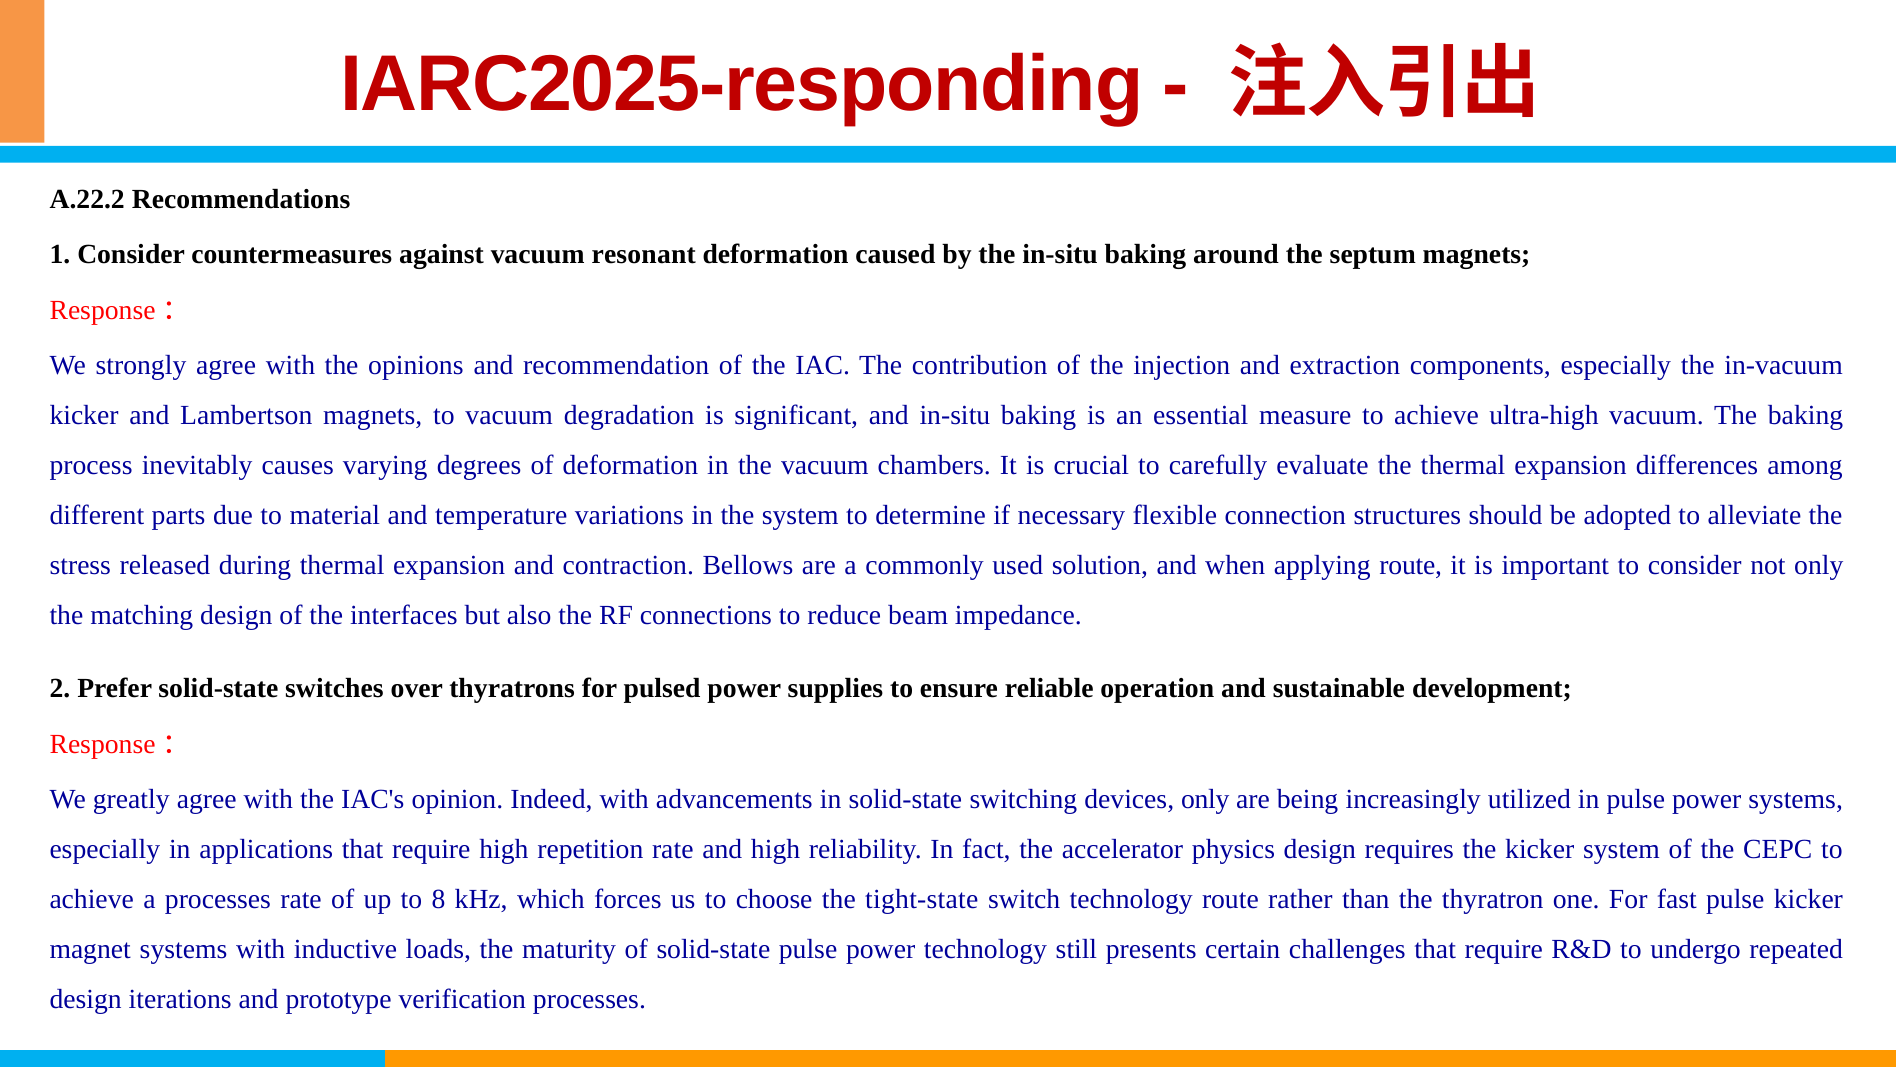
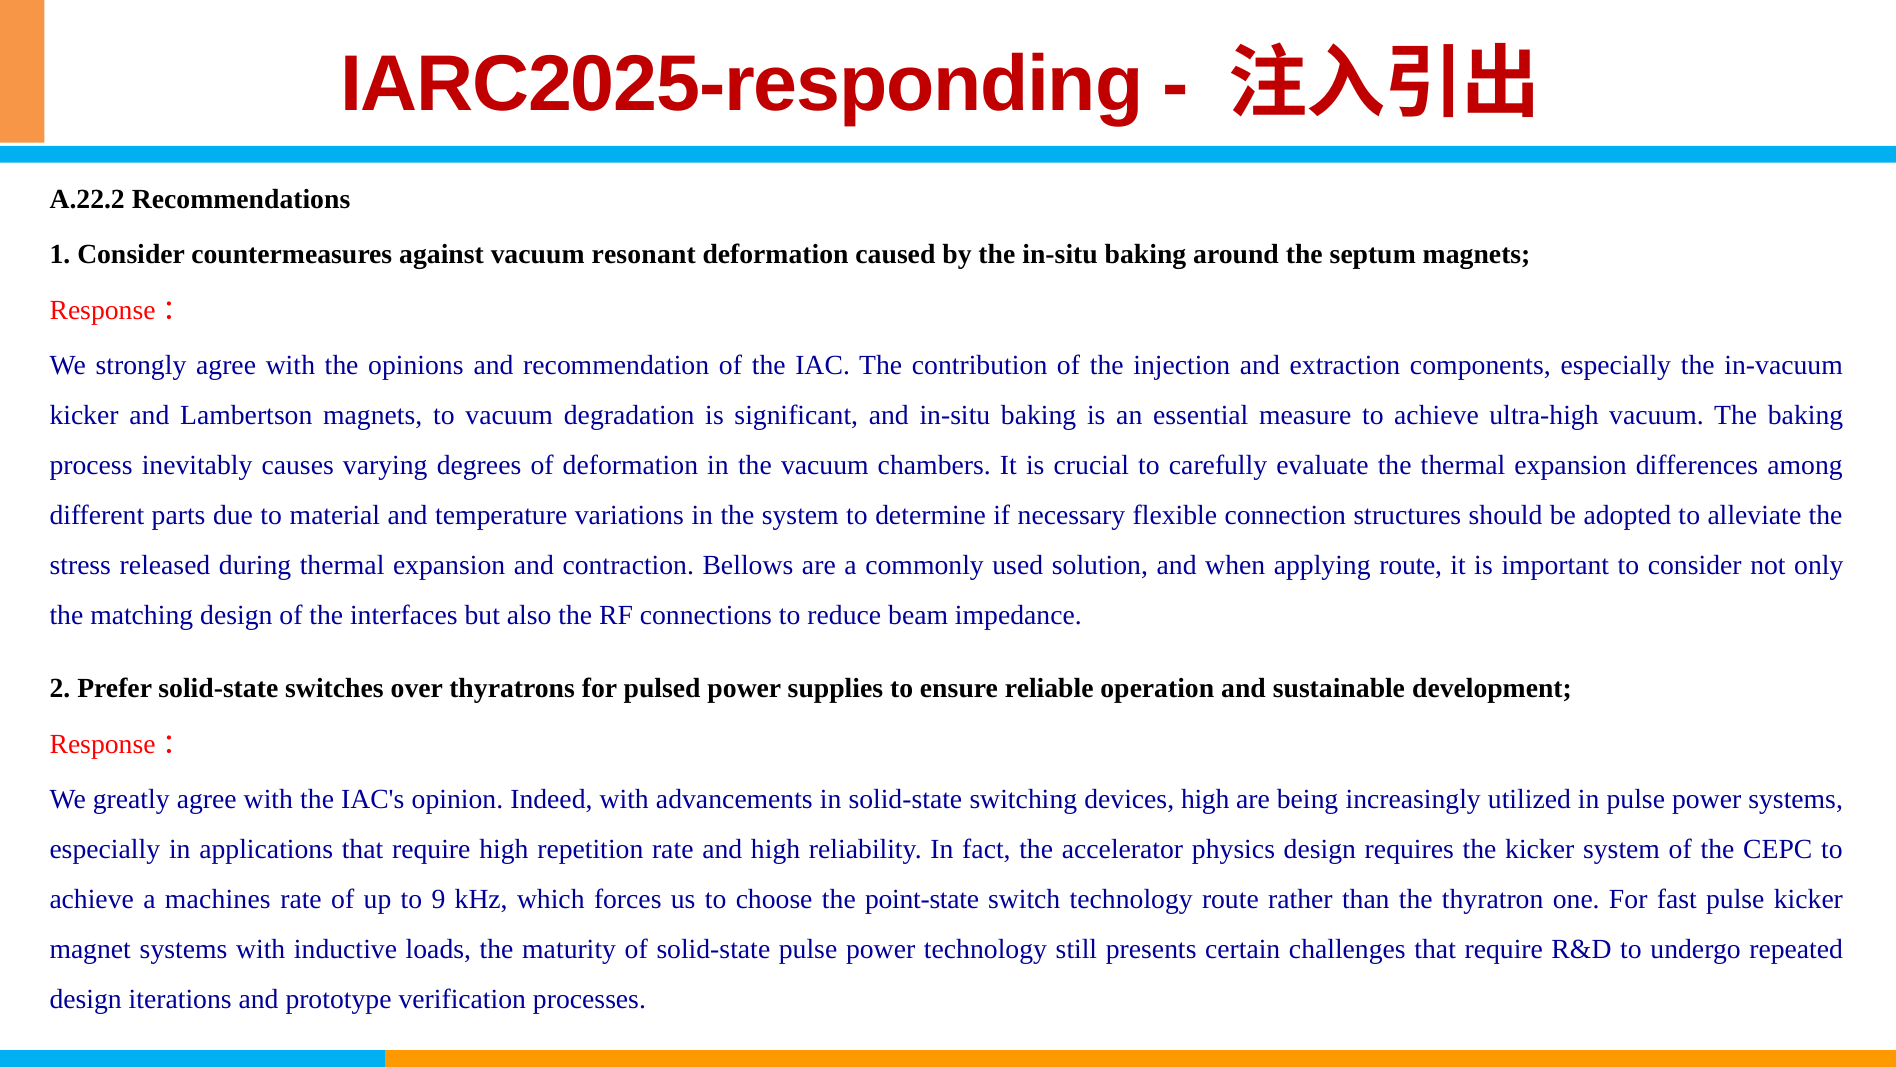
devices only: only -> high (1205, 799)
a processes: processes -> machines (218, 899)
8: 8 -> 9 (438, 899)
tight-state: tight-state -> point-state (922, 899)
